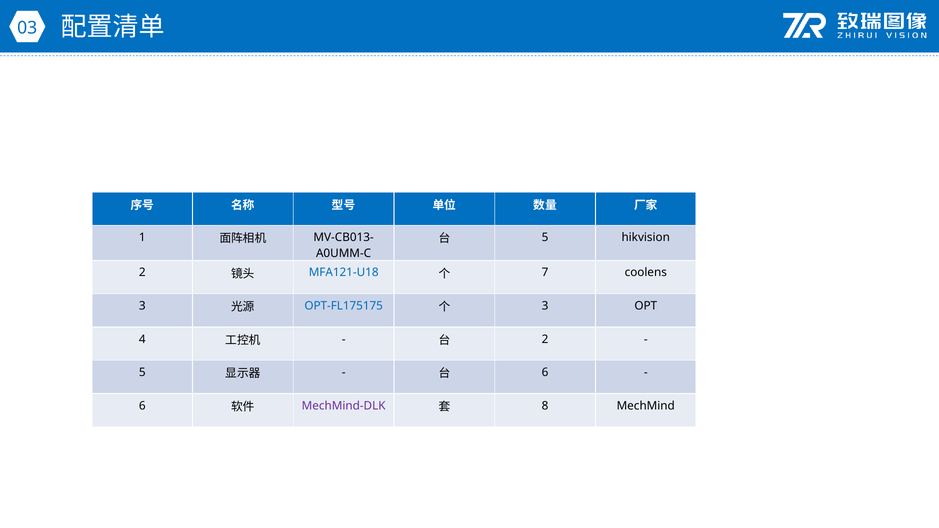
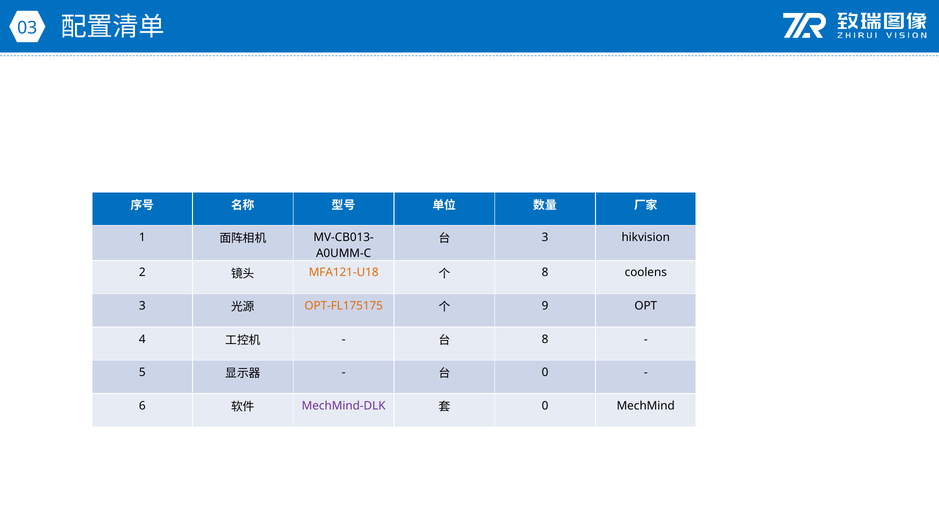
5: 5 -> 3 (545, 237)
MFA121-U18 colour: blue -> orange (344, 273)
7: 7 -> 8 (545, 273)
OPT-FL175175 colour: blue -> orange (344, 306)
3: 3 -> 9 (545, 306)
2: 2 -> 8 (545, 339)
6: 6 -> 0 (545, 373)
8: 8 -> 0 (545, 406)
